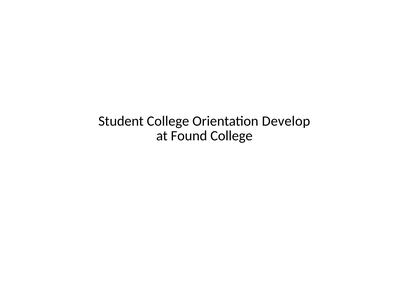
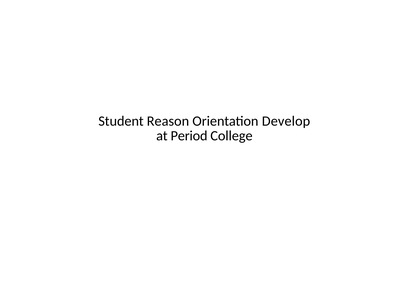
Student College: College -> Reason (168, 121)
Found: Found -> Period (189, 136)
